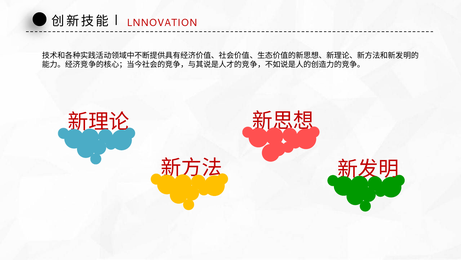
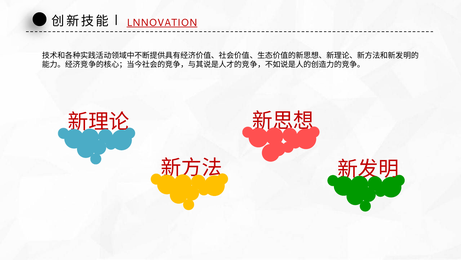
LNNOVATION underline: none -> present (162, 23)
